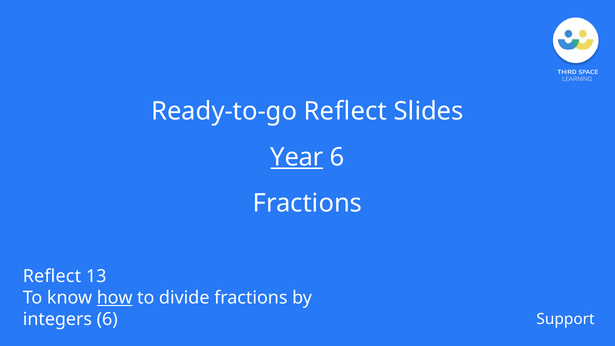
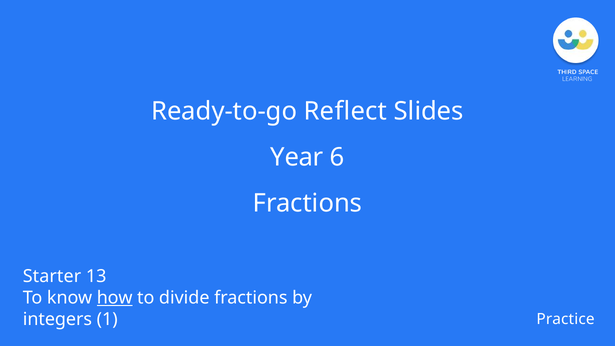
Year underline: present -> none (297, 157)
Reflect: Reflect -> Starter (52, 276)
integers 6: 6 -> 1 (107, 319)
Support: Support -> Practice (566, 319)
